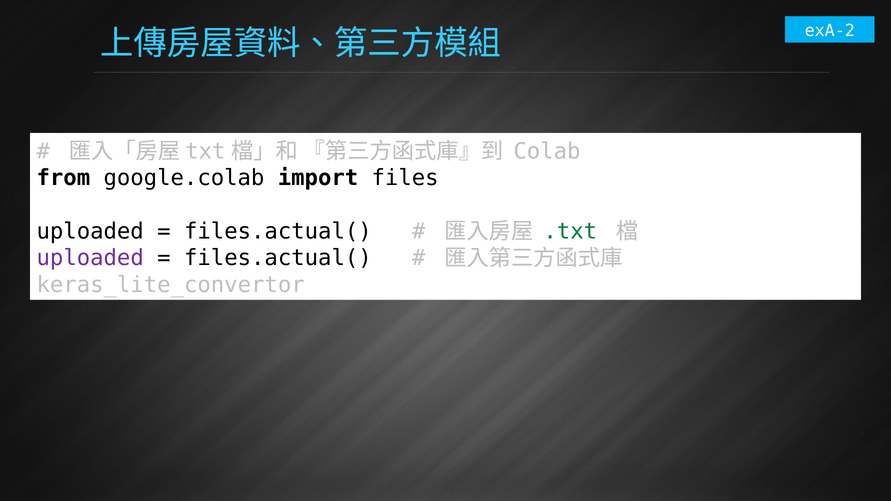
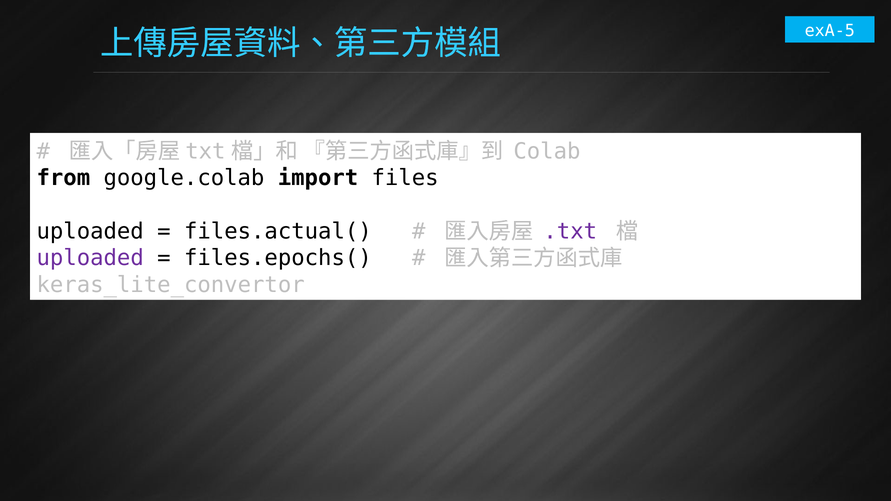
exA-2: exA-2 -> exA-5 (830, 31)
.txt colour: green -> purple (570, 231)
files.actual(: files.actual( -> files.epochs( (278, 258)
